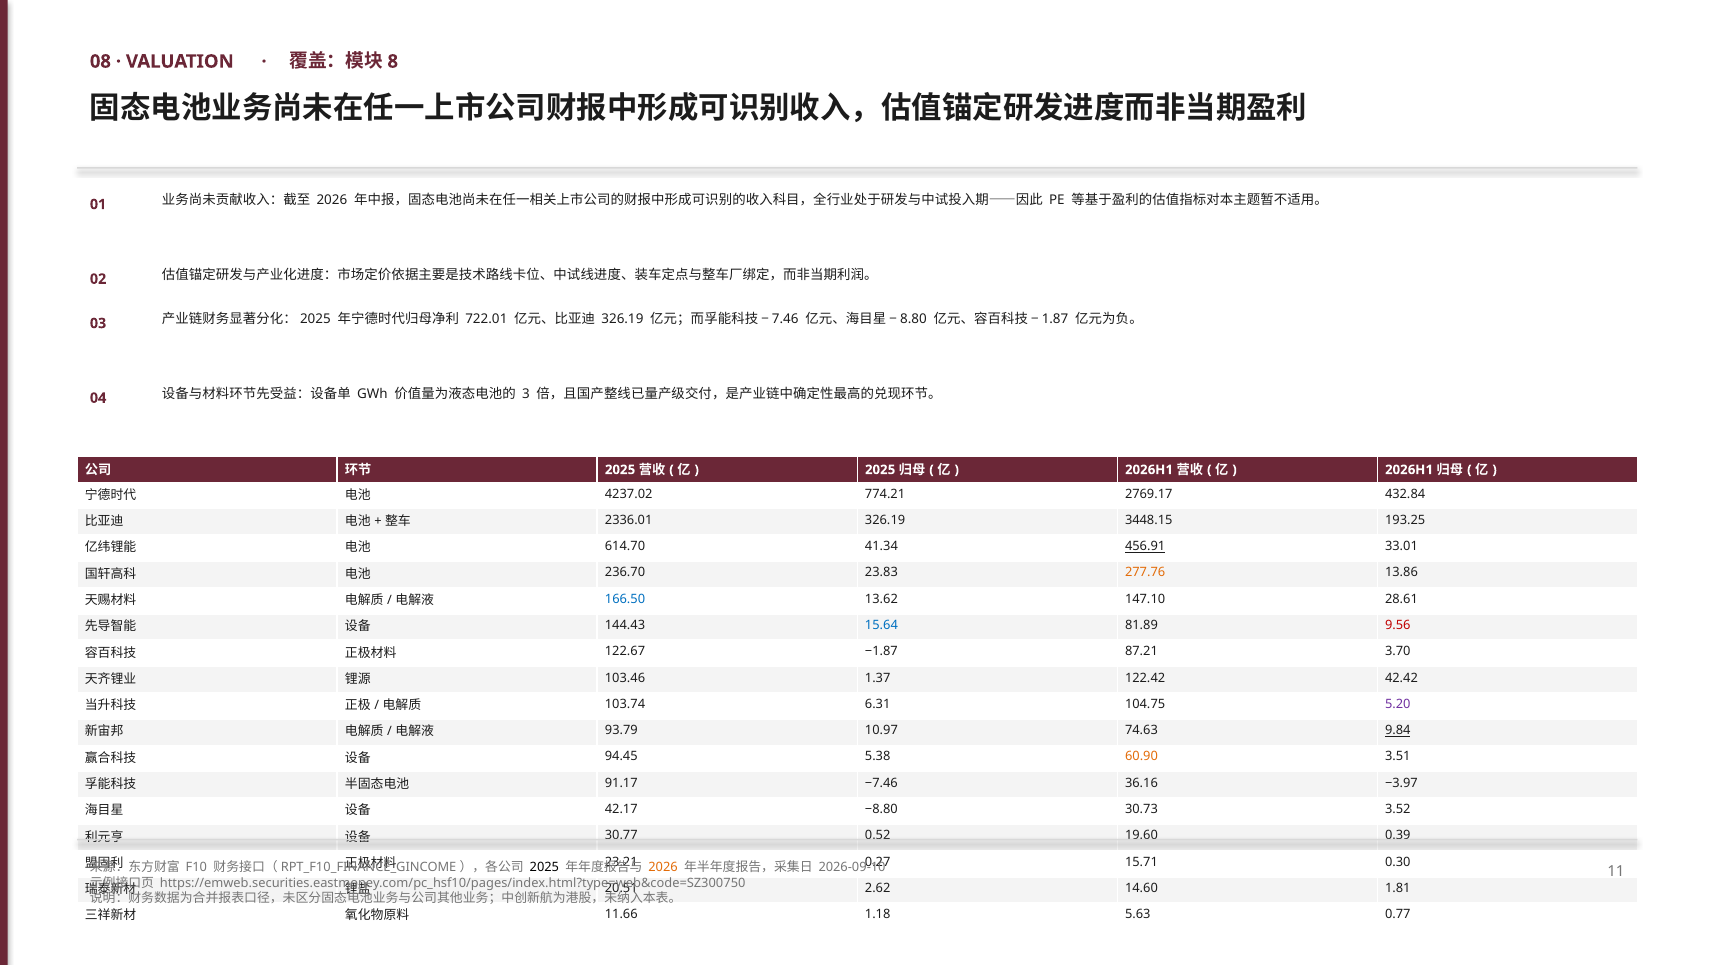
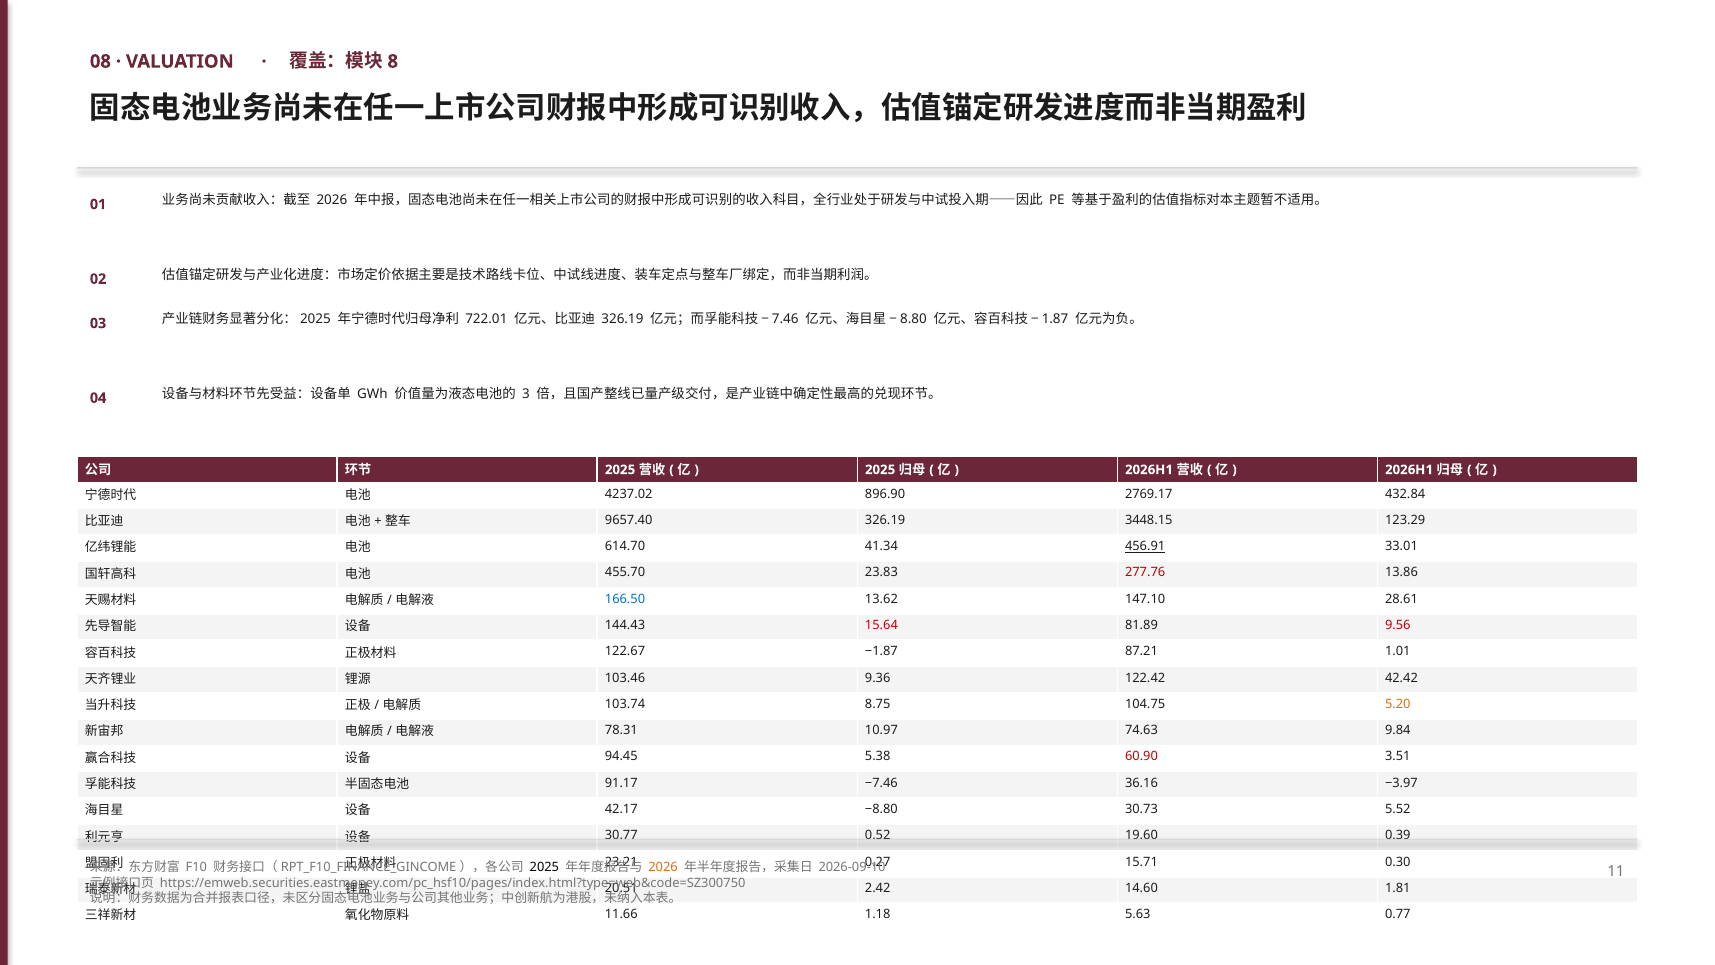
774.21: 774.21 -> 896.90 (885, 494)
2336.01: 2336.01 -> 9657.40 (629, 520)
193.25: 193.25 -> 123.29 (1405, 520)
236.70: 236.70 -> 455.70 (625, 573)
277.76 colour: orange -> red (1145, 573)
15.64 colour: blue -> red (881, 625)
3.70: 3.70 -> 1.01 (1398, 651)
1.37: 1.37 -> 9.36 (878, 678)
6.31: 6.31 -> 8.75 (878, 704)
5.20 colour: purple -> orange (1398, 704)
93.79: 93.79 -> 78.31 (621, 730)
9.84 underline: present -> none (1398, 730)
60.90 colour: orange -> red (1141, 756)
3.52: 3.52 -> 5.52 (1398, 809)
2.62: 2.62 -> 2.42 (878, 888)
